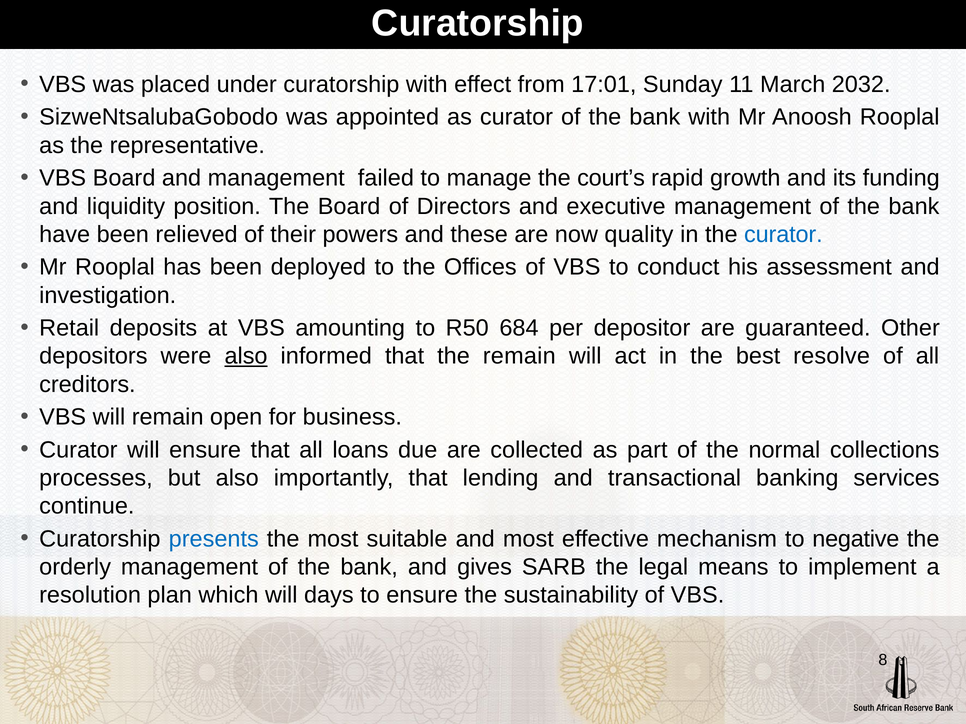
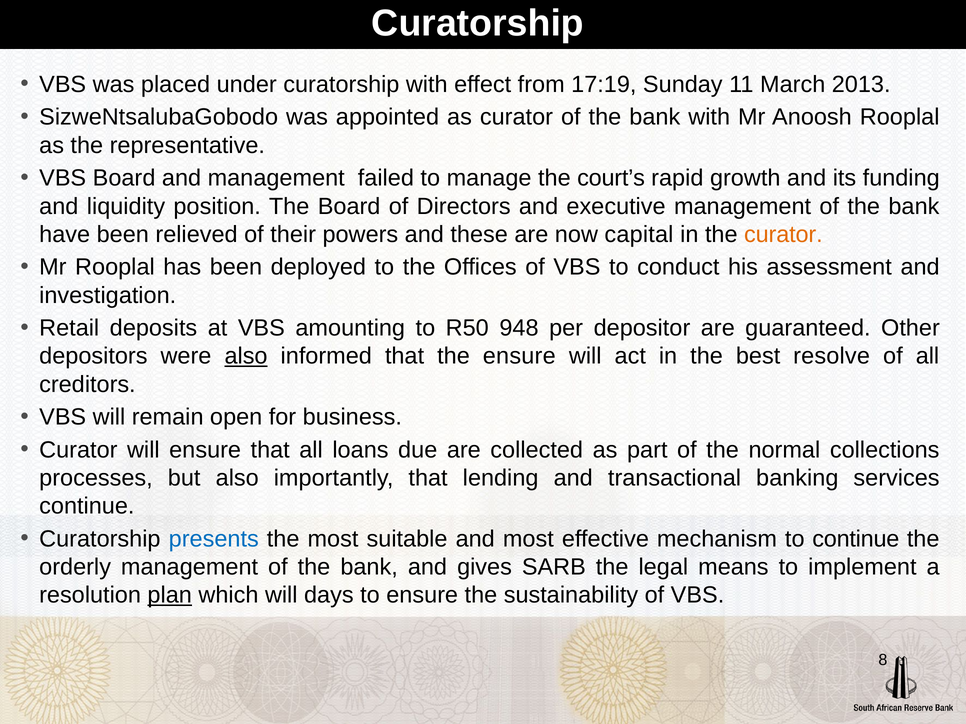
17:01: 17:01 -> 17:19 (604, 84)
2032: 2032 -> 2013 (861, 84)
quality: quality -> capital (639, 235)
curator colour: blue -> orange (783, 235)
684: 684 -> 948 (519, 328)
the remain: remain -> ensure (519, 356)
to negative: negative -> continue (856, 539)
plan underline: none -> present (170, 596)
